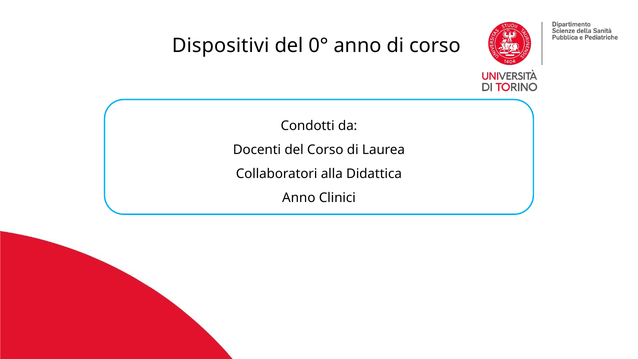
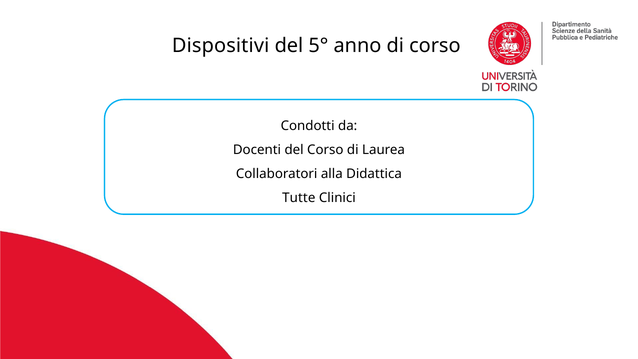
0°: 0° -> 5° (318, 46)
Anno: Anno -> Tutte (299, 198)
